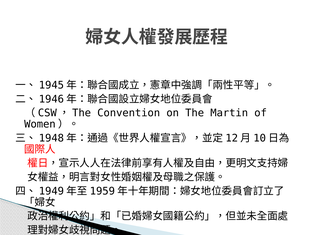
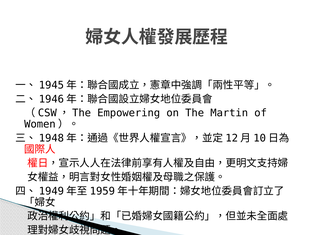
Convention: Convention -> Empowering (129, 113)
